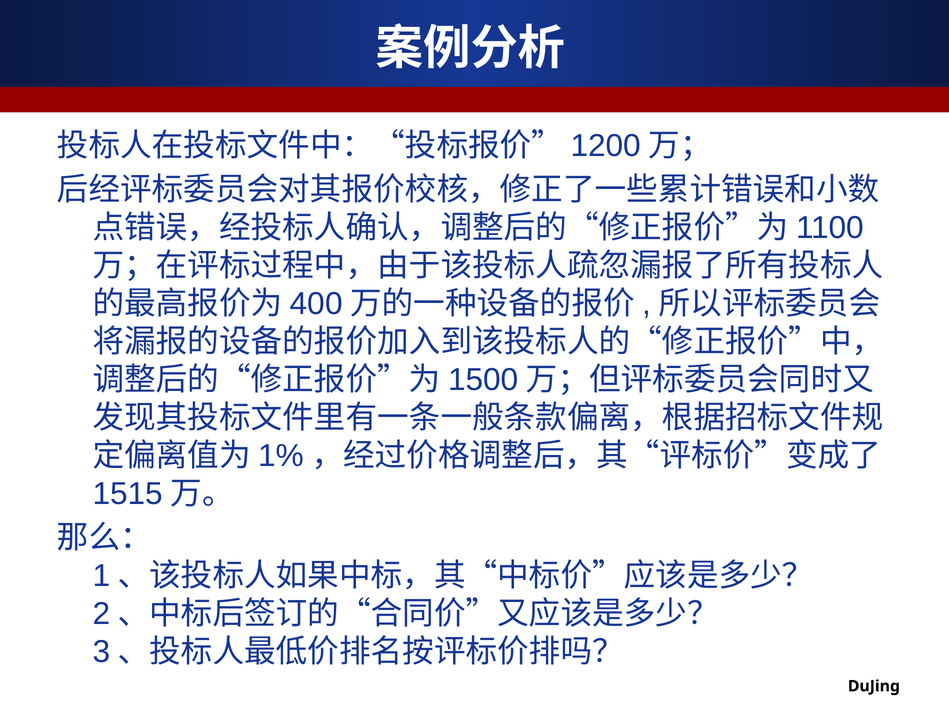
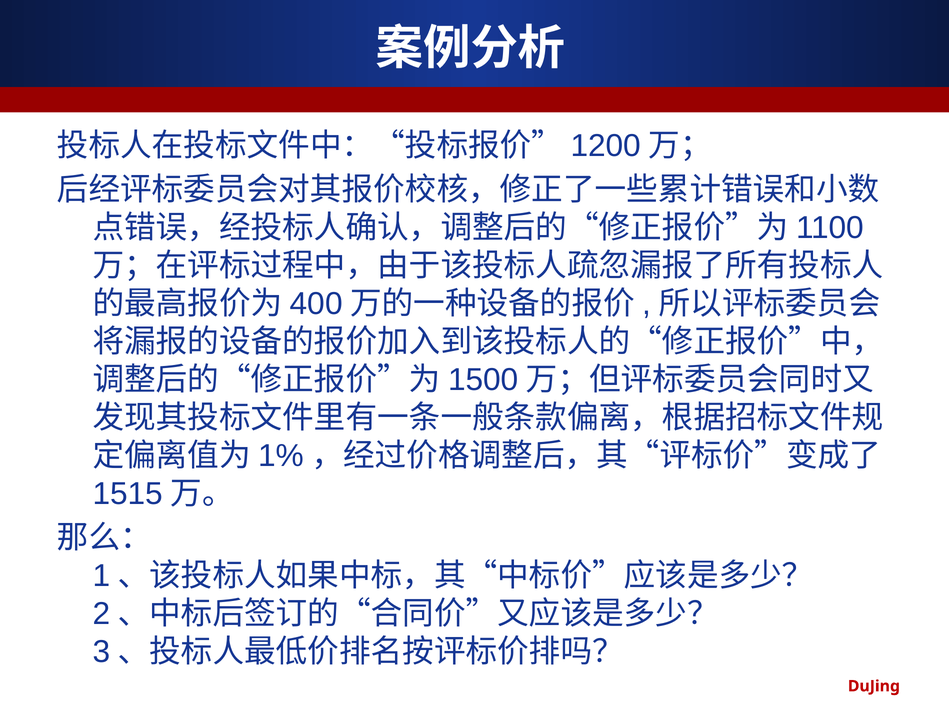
DuJing colour: black -> red (874, 686)
